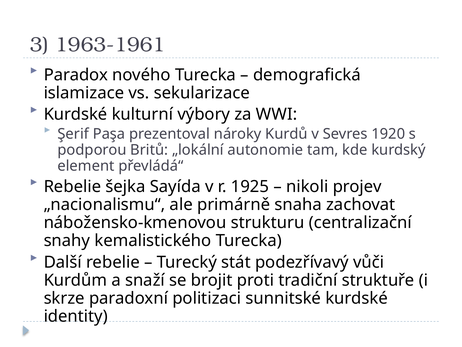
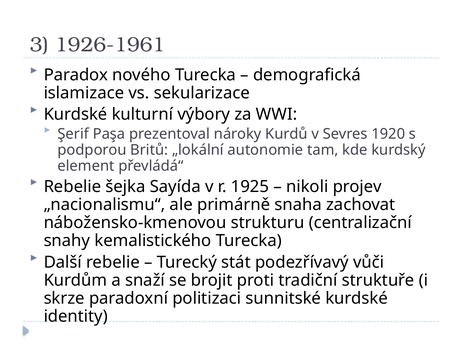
1963-1961: 1963-1961 -> 1926-1961 (110, 45)
